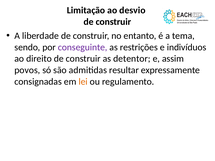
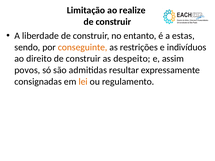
desvio: desvio -> realize (132, 10)
tema: tema -> estas (183, 36)
conseguinte colour: purple -> orange (83, 47)
detentor: detentor -> despeito (132, 59)
